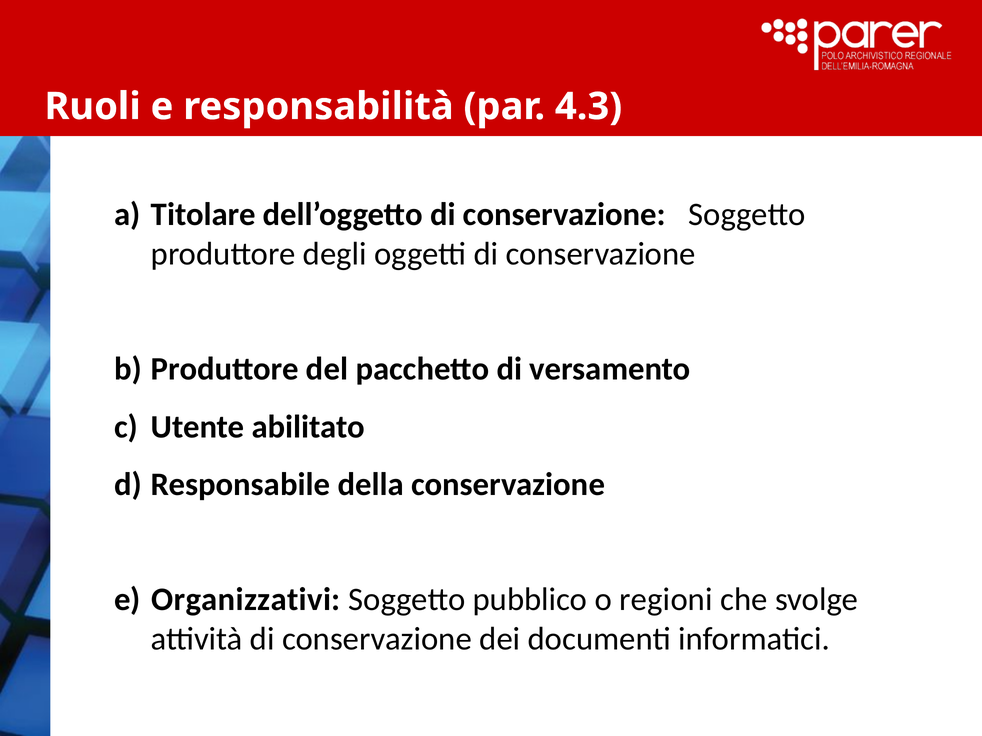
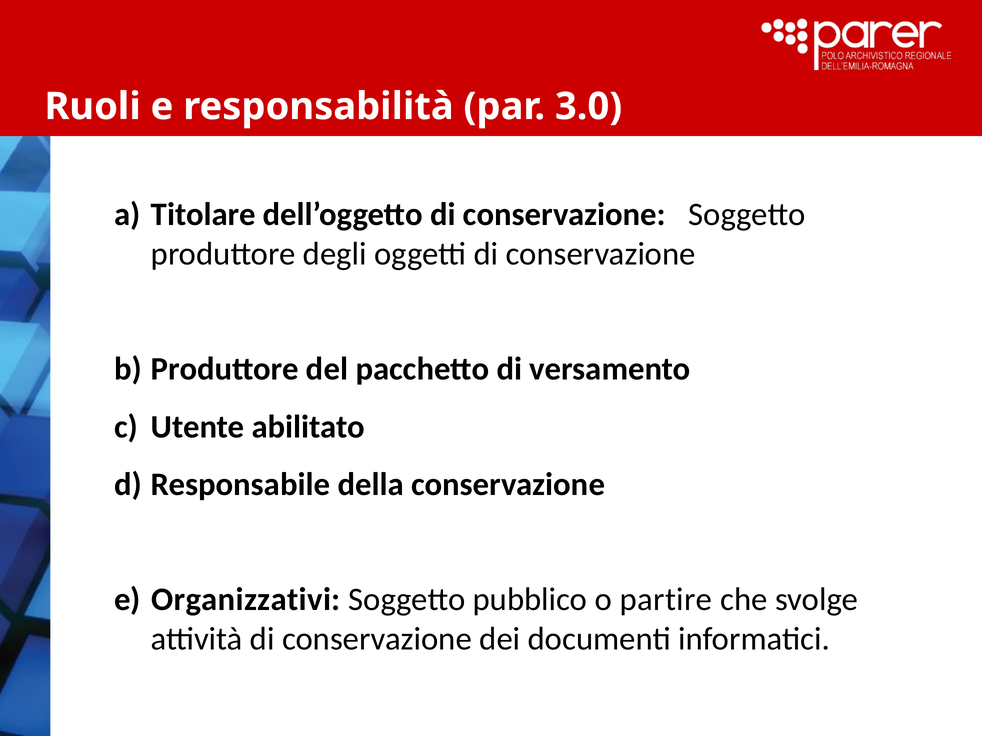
4.3: 4.3 -> 3.0 (589, 107)
regioni: regioni -> partire (666, 600)
